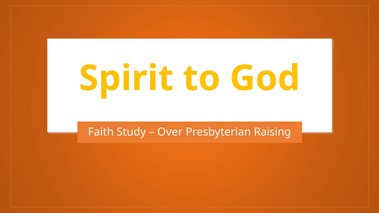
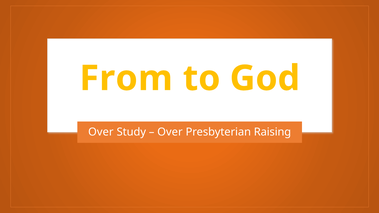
Spirit: Spirit -> From (126, 78)
Faith: Faith -> Over (101, 132)
